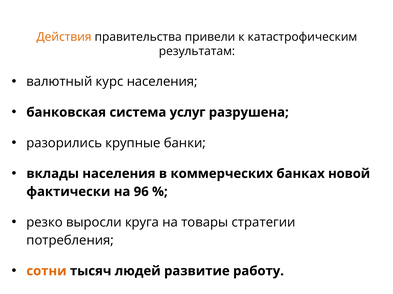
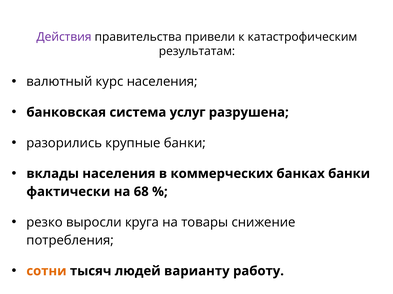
Действия colour: orange -> purple (64, 37)
банках новой: новой -> банки (349, 174)
96: 96 -> 68 (141, 192)
стратегии: стратегии -> снижение (264, 223)
развитие: развитие -> варианту (197, 272)
